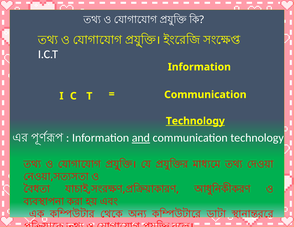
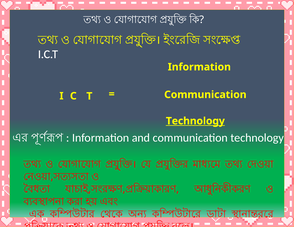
and underline: present -> none (141, 138)
